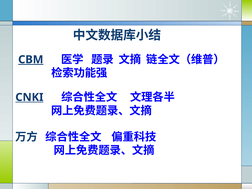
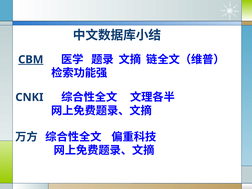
CNKI underline: present -> none (29, 97)
